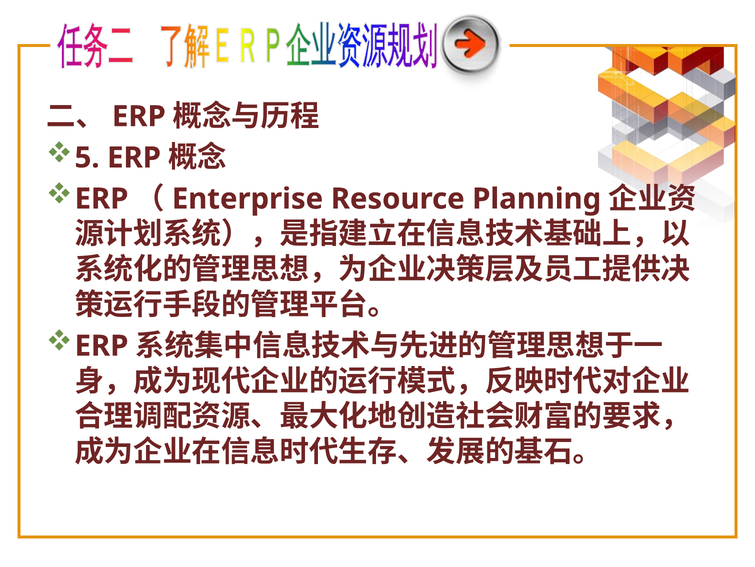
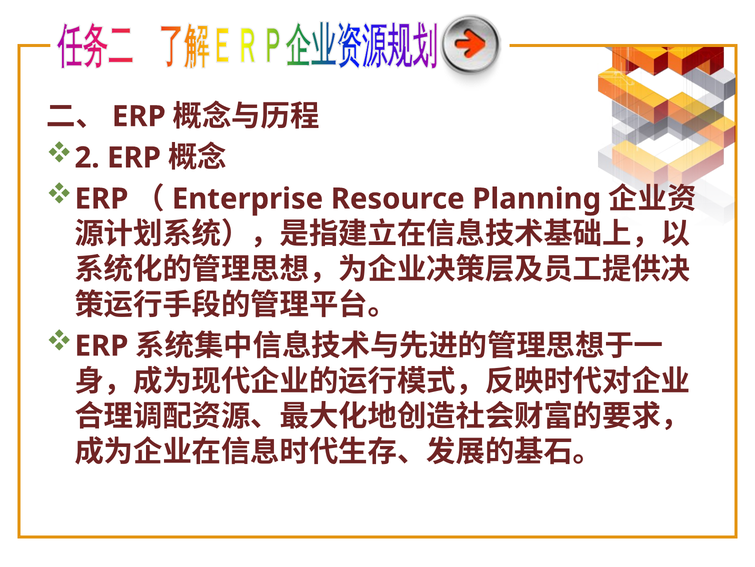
5: 5 -> 2 (87, 158)
